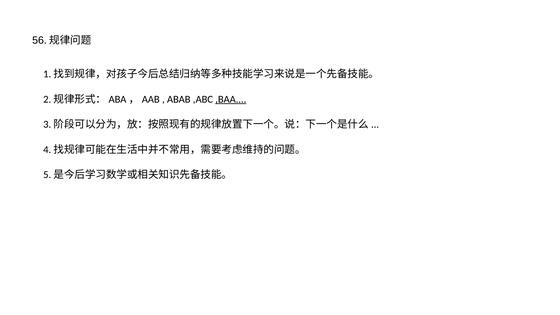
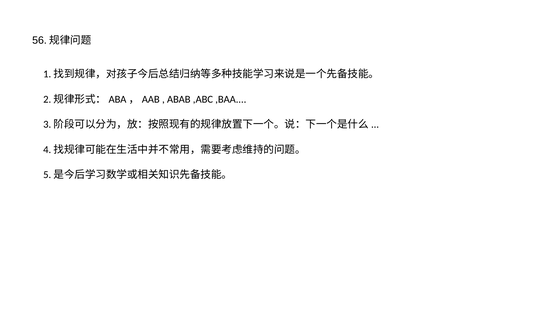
,BAA underline: present -> none (231, 99)
